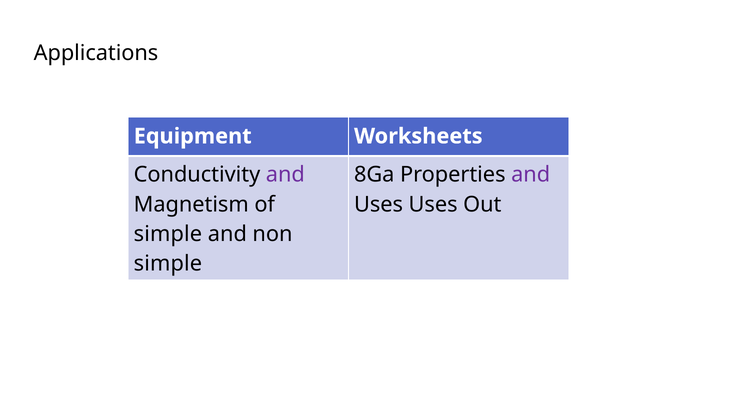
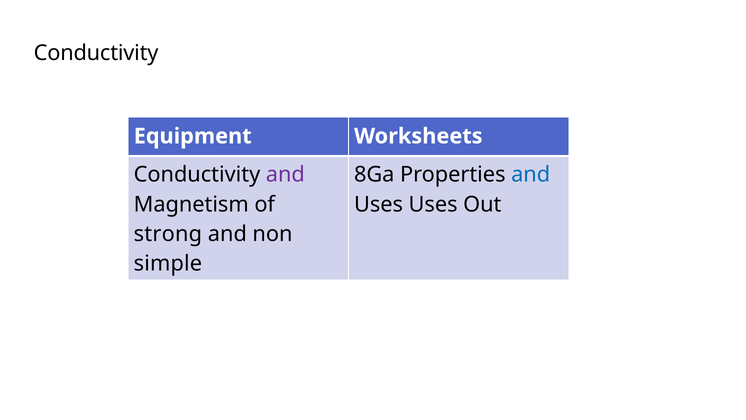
Applications: Applications -> Conductivity (96, 53)
and colour: purple -> blue (531, 175)
simple: simple -> strong (168, 234)
